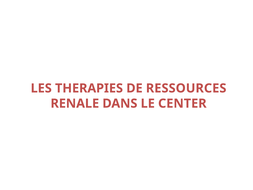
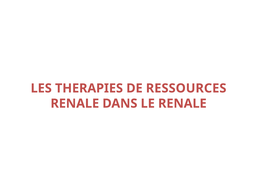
LE CENTER: CENTER -> RENALE (182, 103)
